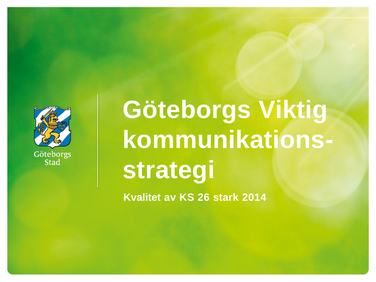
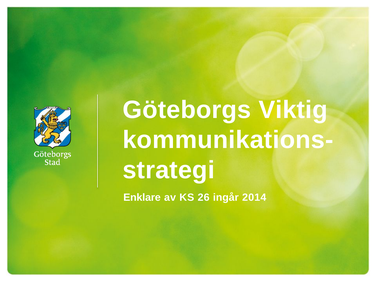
Kvalitet: Kvalitet -> Enklare (142, 197)
stark: stark -> ingår (226, 197)
